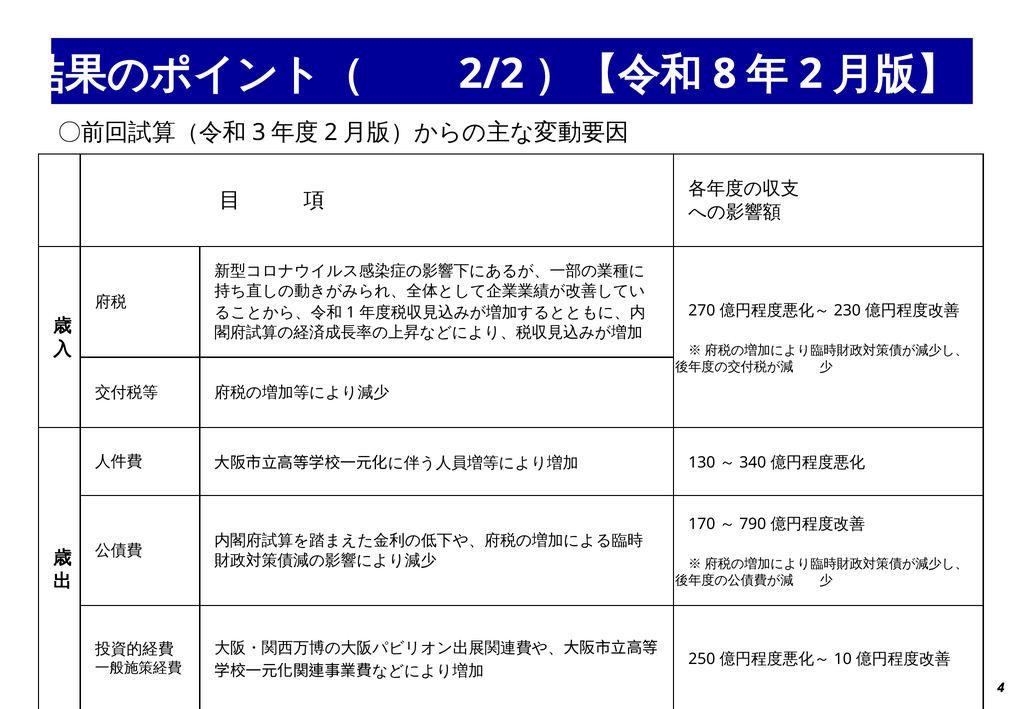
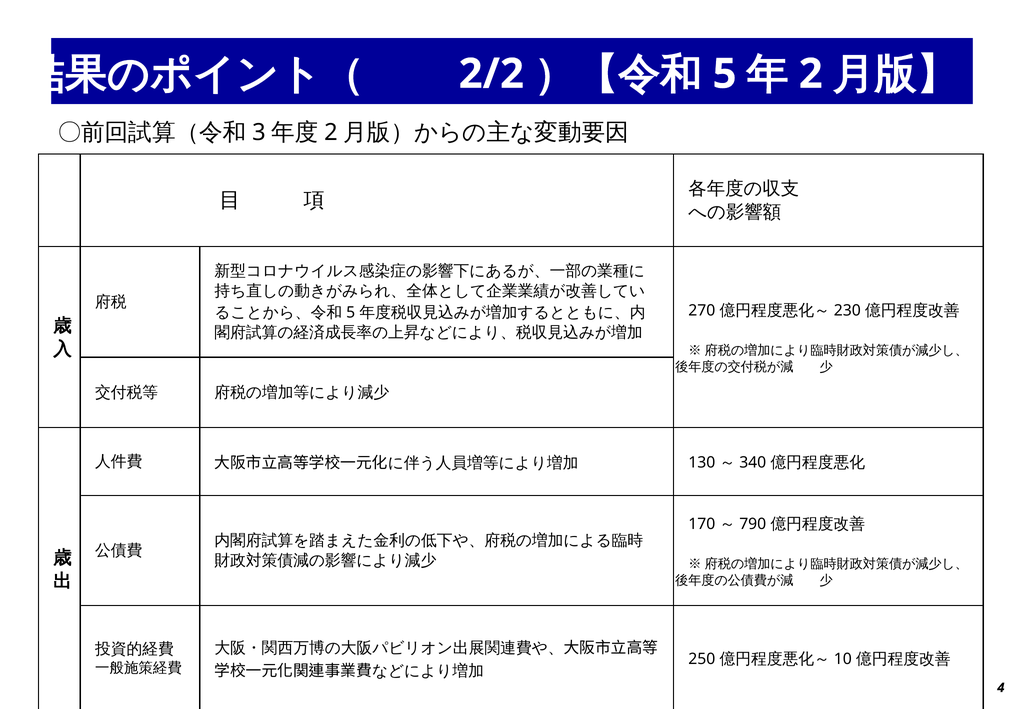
8: 8 -> 5 (725, 74)
1: 1 -> 5 (351, 313)
